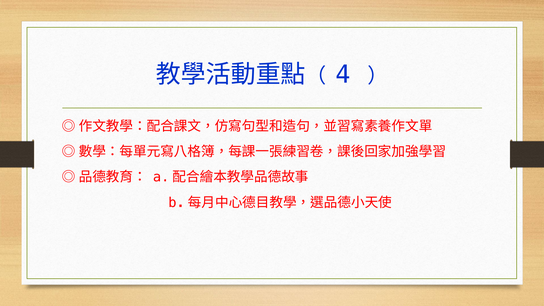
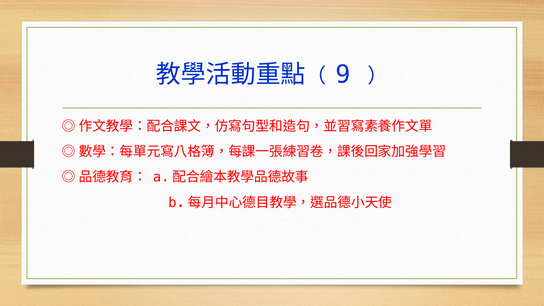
4: 4 -> 9 (343, 75)
